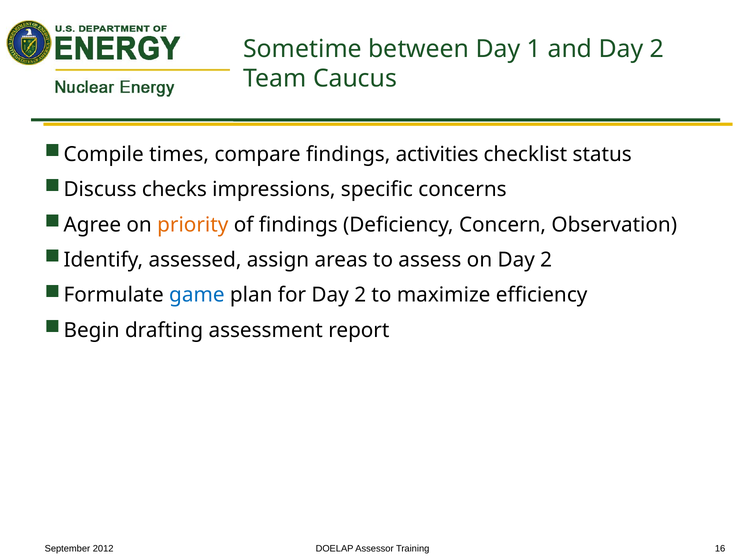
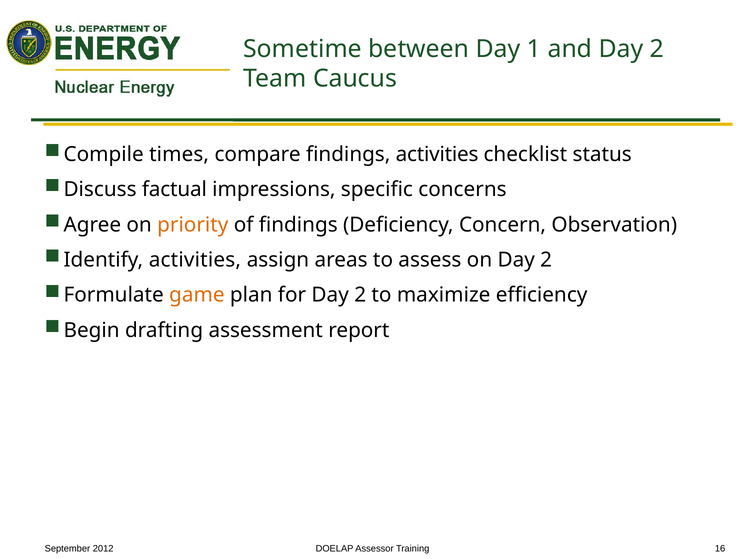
checks: checks -> factual (174, 189)
Identify assessed: assessed -> activities (195, 260)
game colour: blue -> orange (197, 295)
